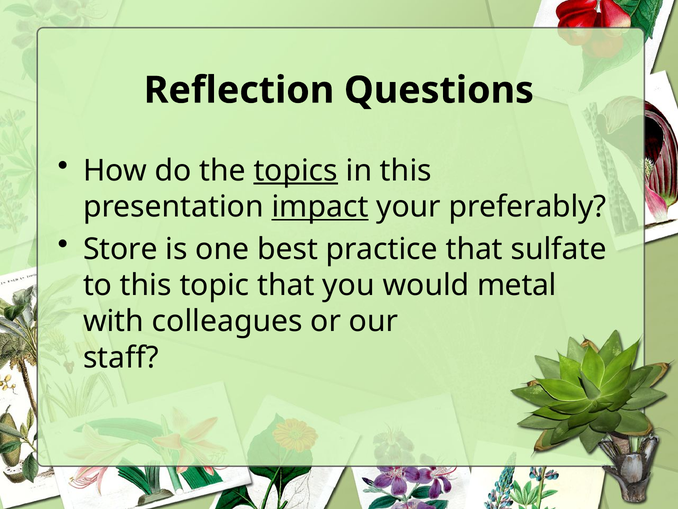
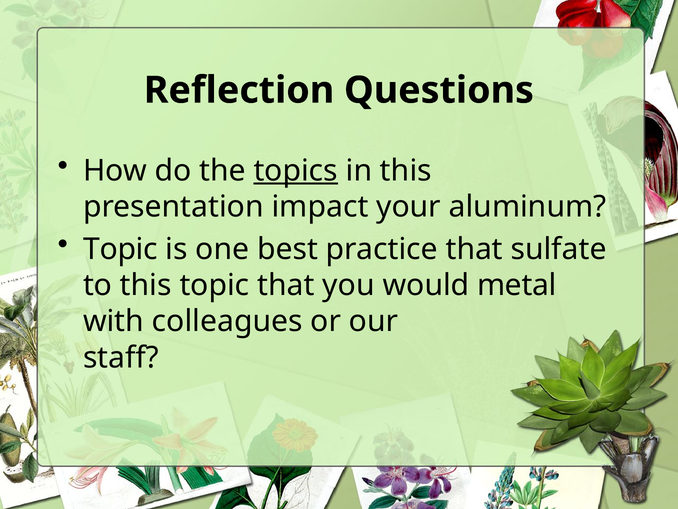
impact underline: present -> none (320, 207)
preferably: preferably -> aluminum (528, 207)
Store: Store -> Topic (120, 249)
